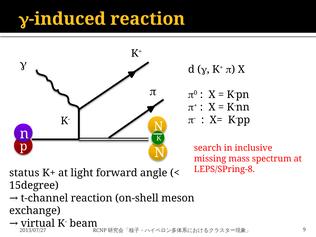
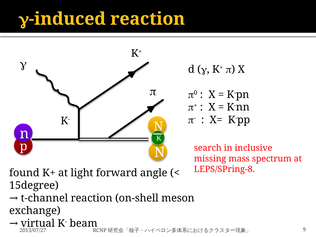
status: status -> found (24, 173)
